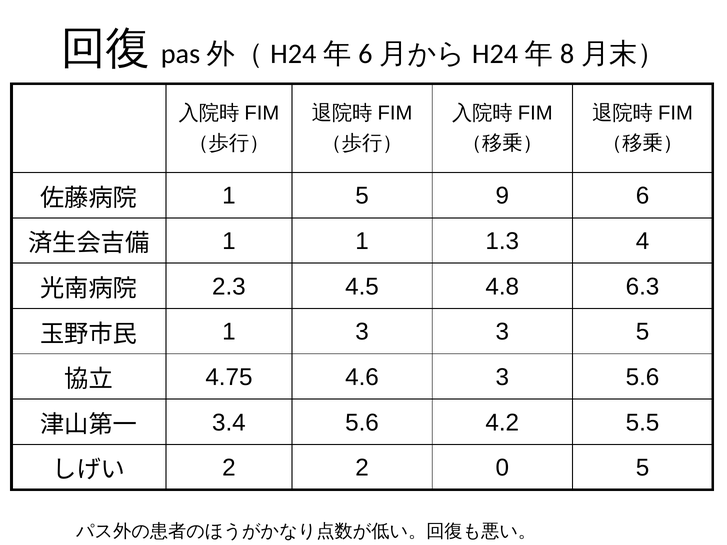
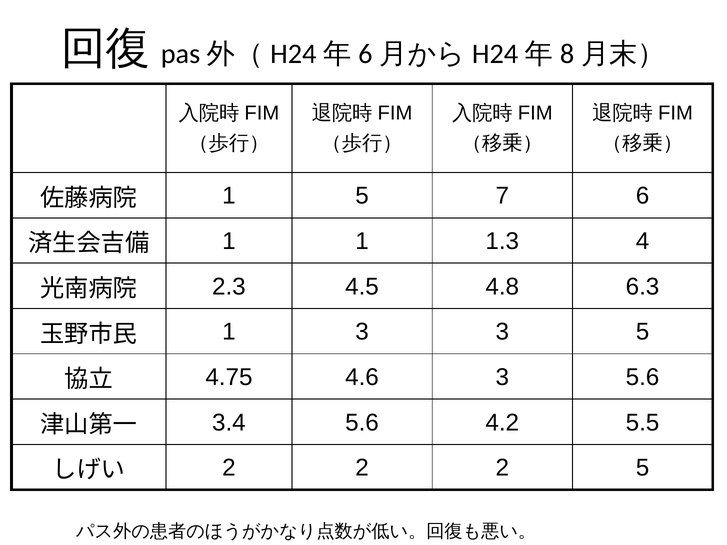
9: 9 -> 7 (502, 196)
2 2 0: 0 -> 2 (502, 468)
